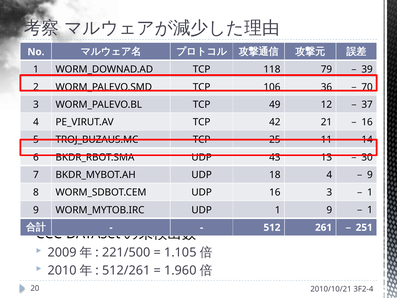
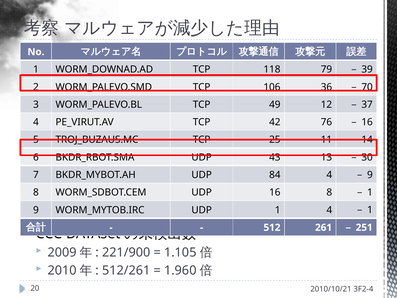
21: 21 -> 76 (326, 122)
18: 18 -> 84 (275, 175)
16 3: 3 -> 8 (329, 192)
UDP 1 9: 9 -> 4 (329, 210)
221/500: 221/500 -> 221/900 (126, 252)
